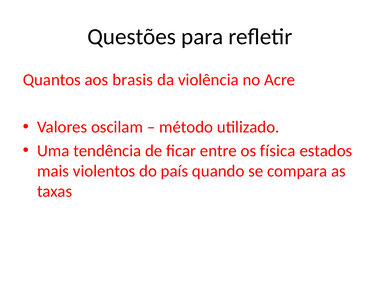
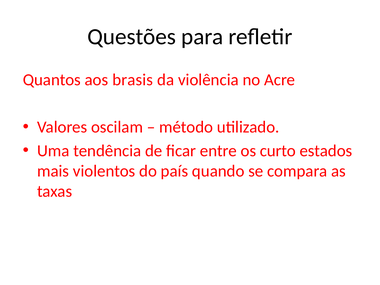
física: física -> curto (278, 151)
